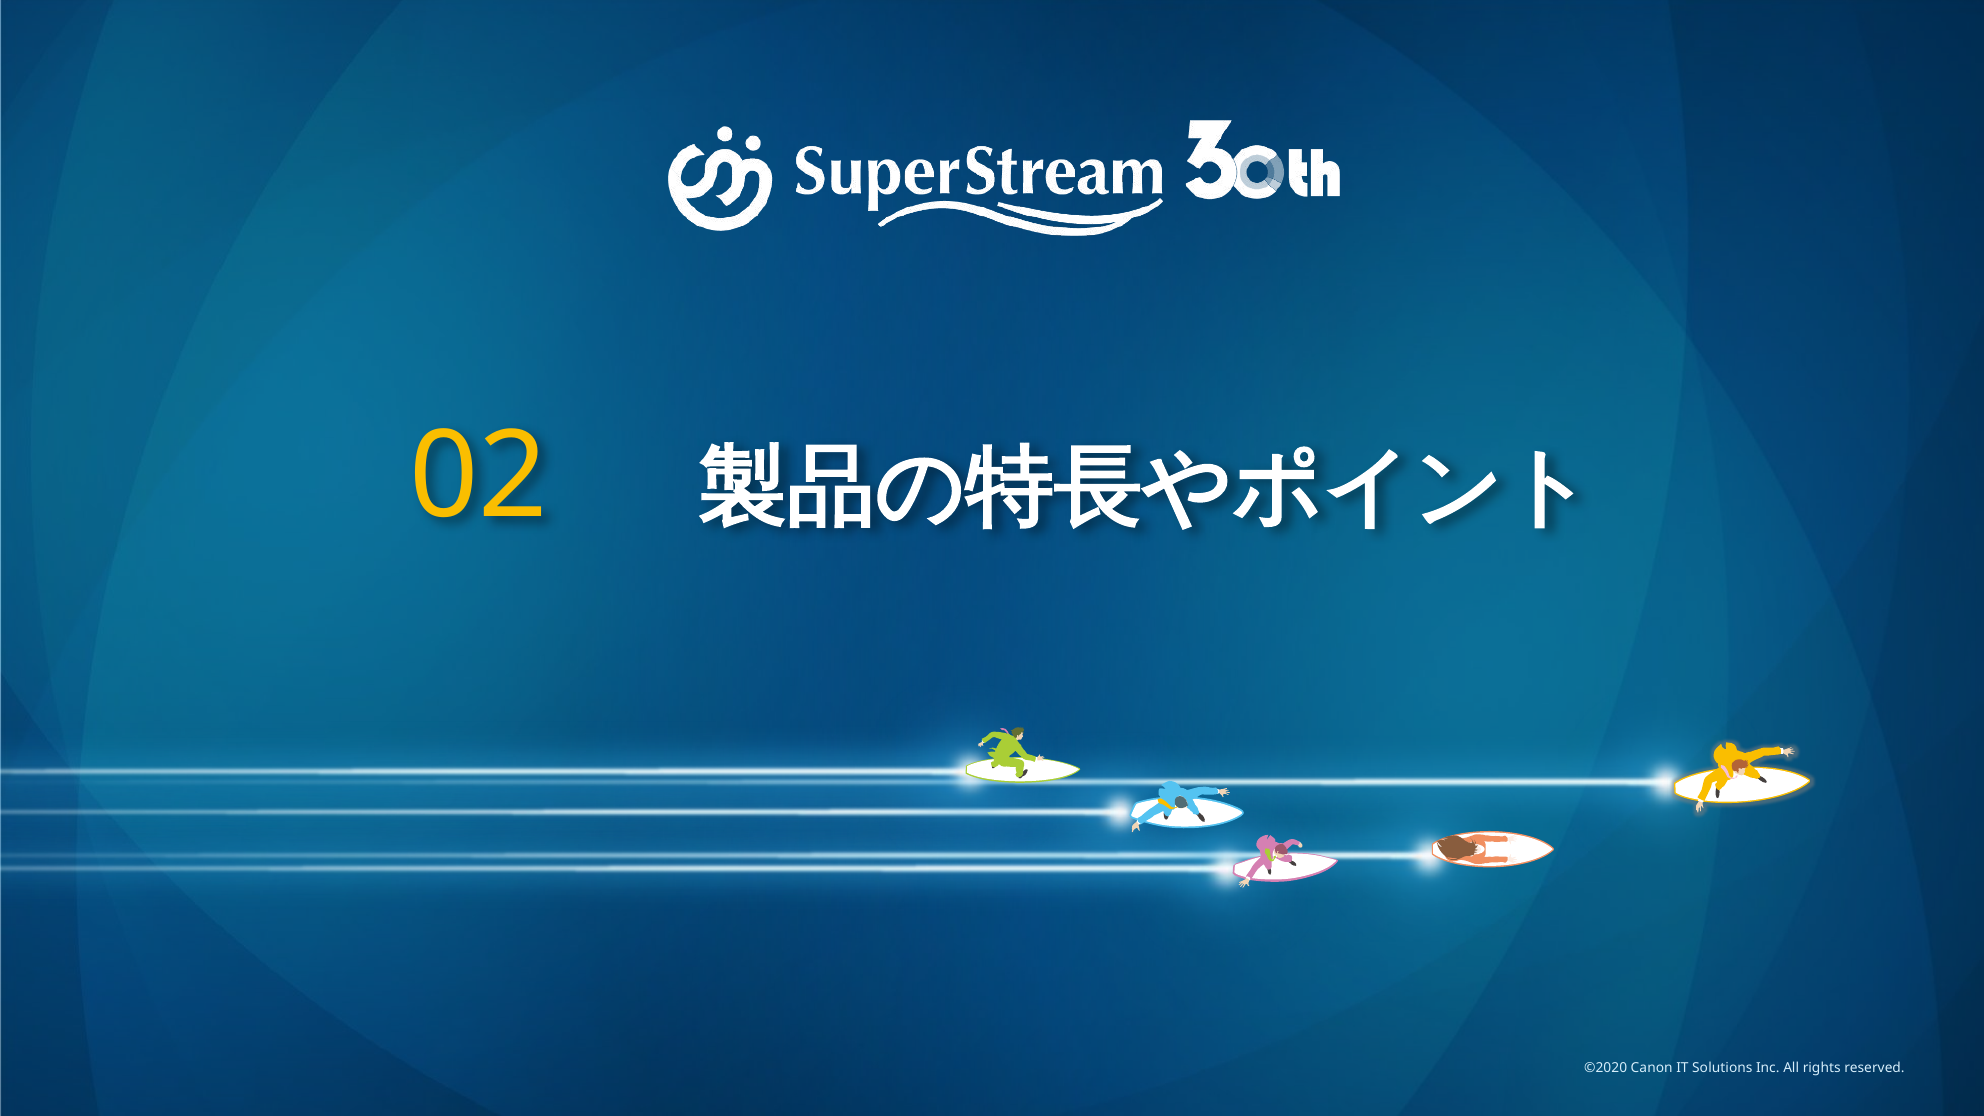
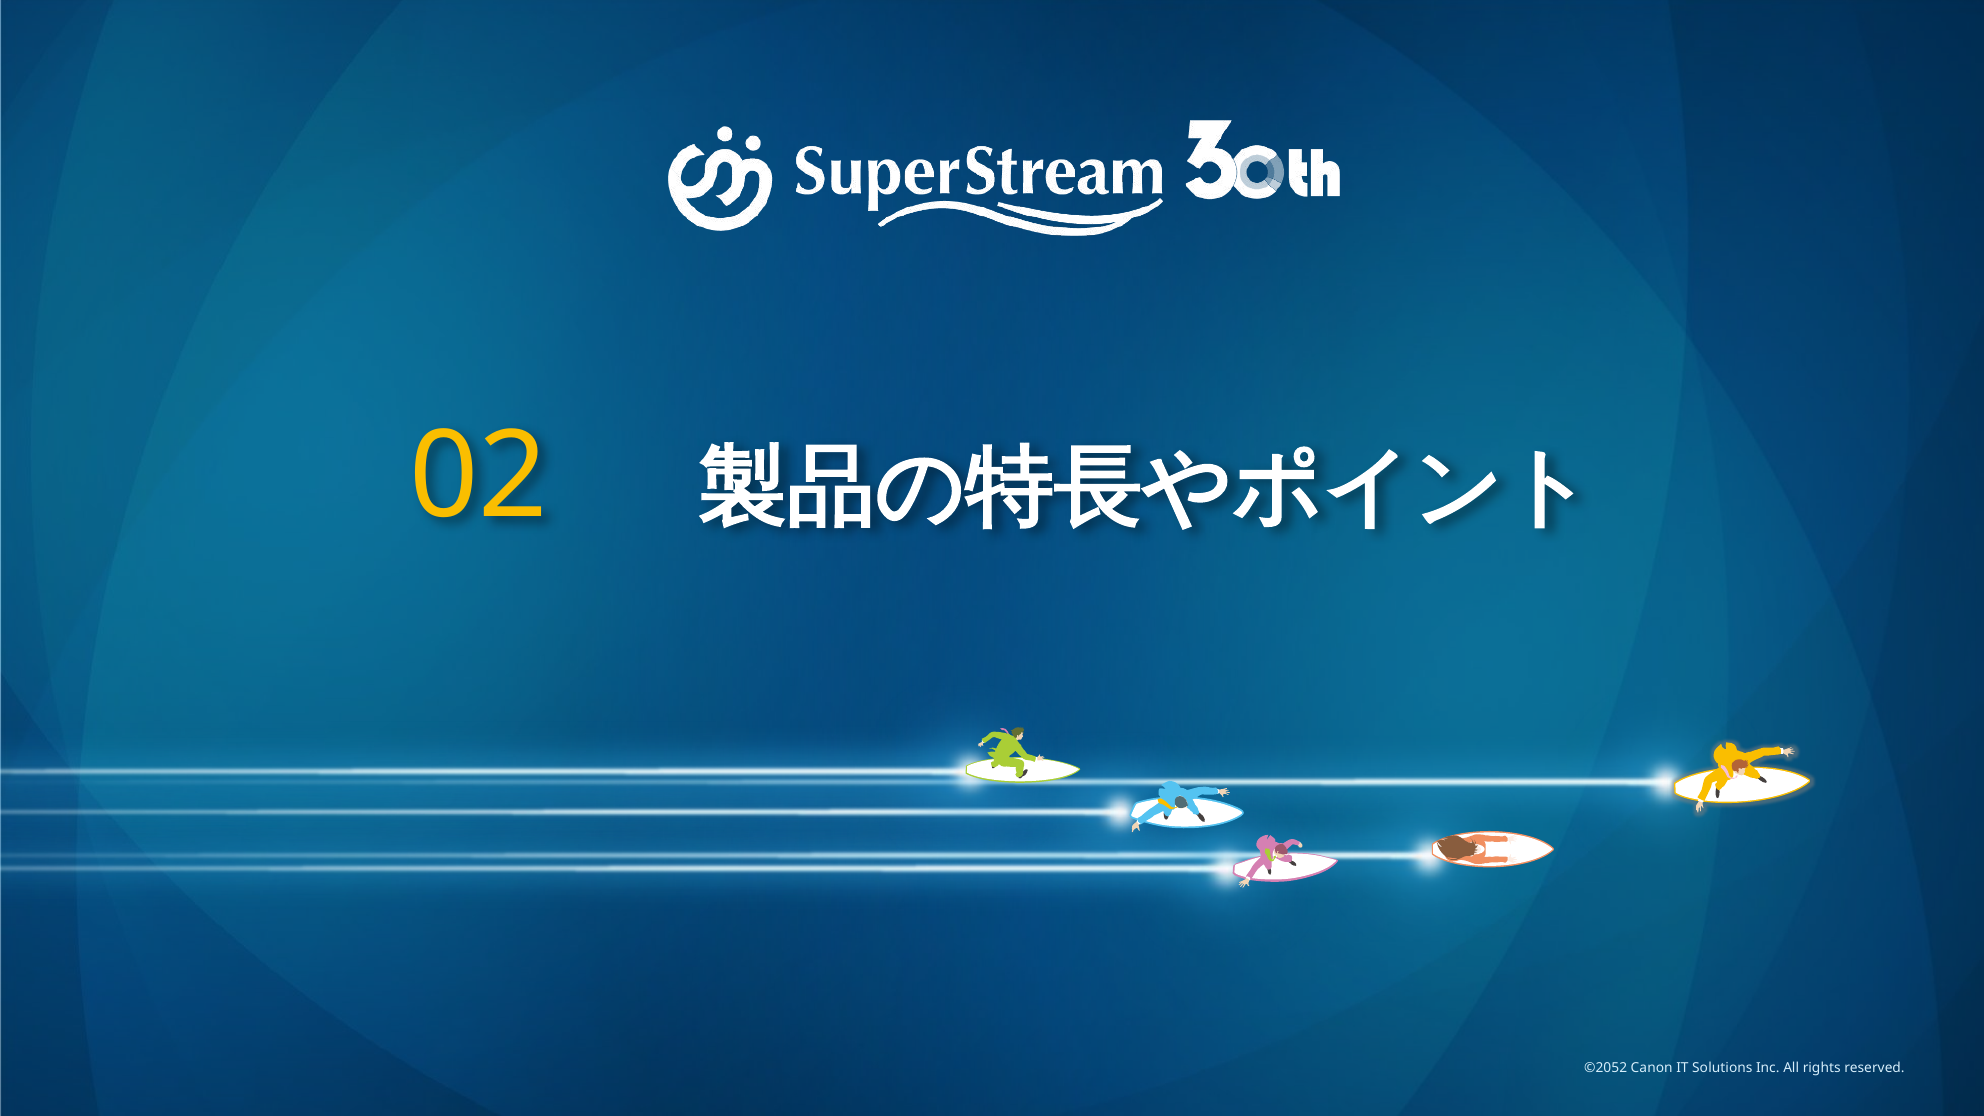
©2020: ©2020 -> ©2052 (1606, 1068)
